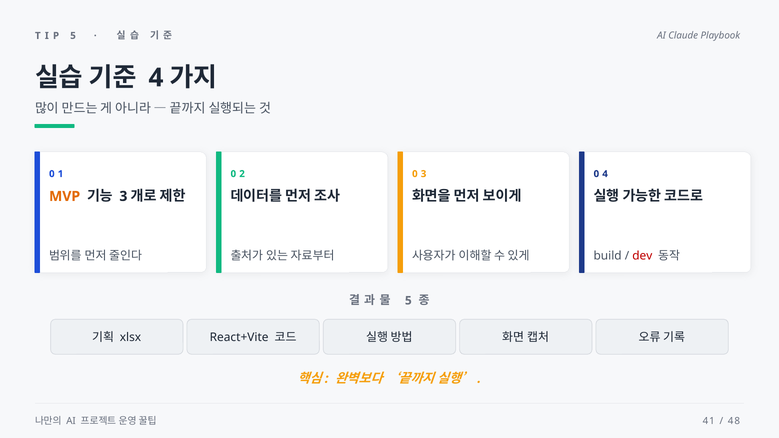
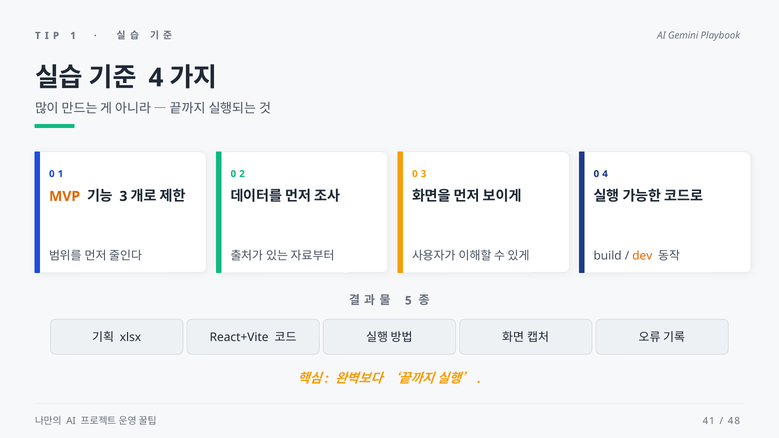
5: 5 -> 1 (73, 36)
Claude: Claude -> Gemini (683, 36)
dev colour: red -> orange (642, 256)
